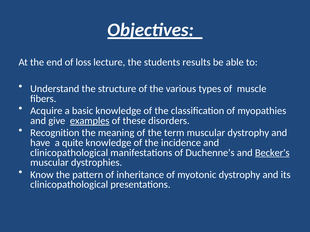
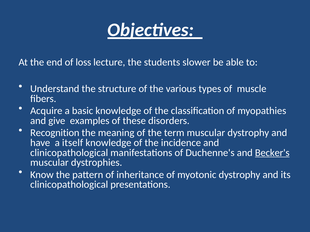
results: results -> slower (197, 62)
examples underline: present -> none (90, 121)
quite: quite -> itself (73, 143)
